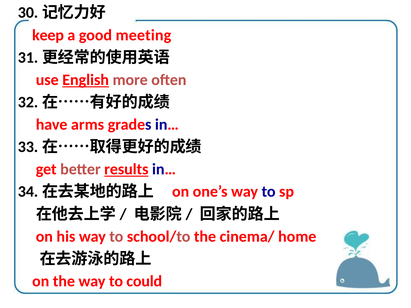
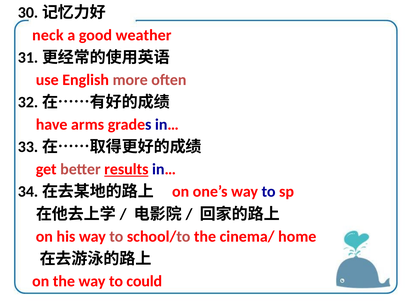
keep: keep -> neck (48, 35)
meeting: meeting -> weather (144, 35)
English underline: present -> none (86, 80)
